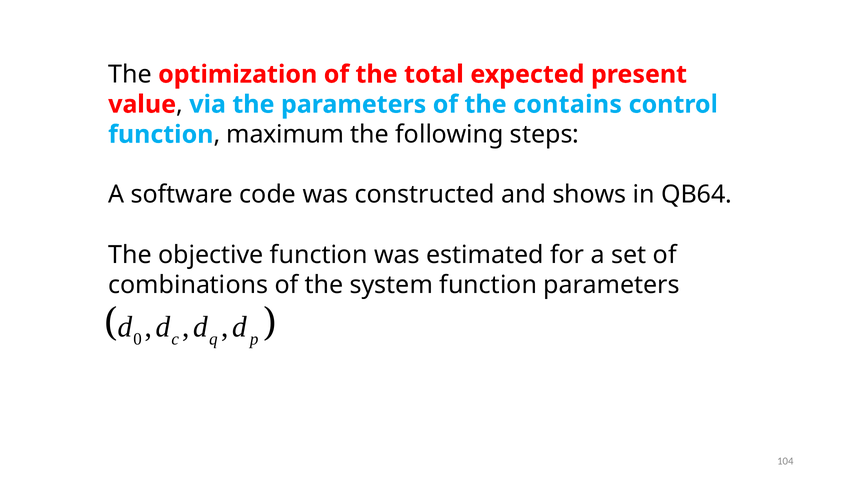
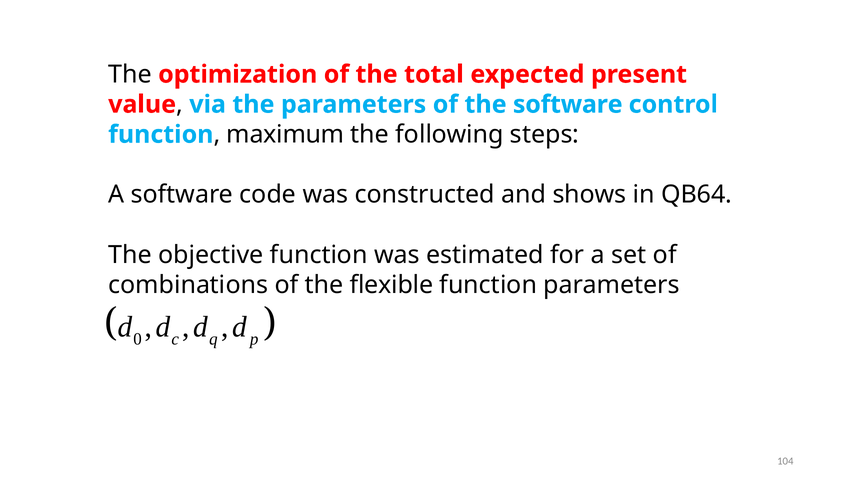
the contains: contains -> software (568, 104)
system: system -> flexible (391, 285)
